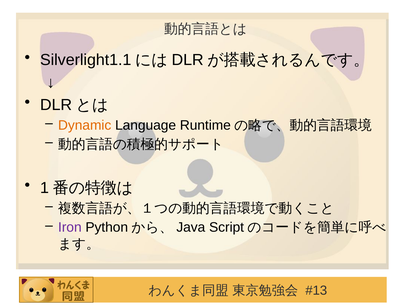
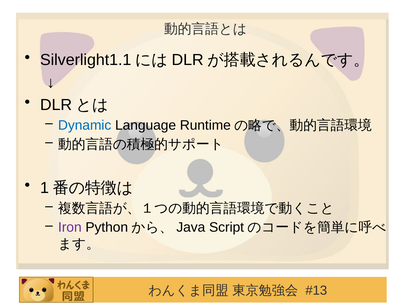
Dynamic colour: orange -> blue (85, 125)
